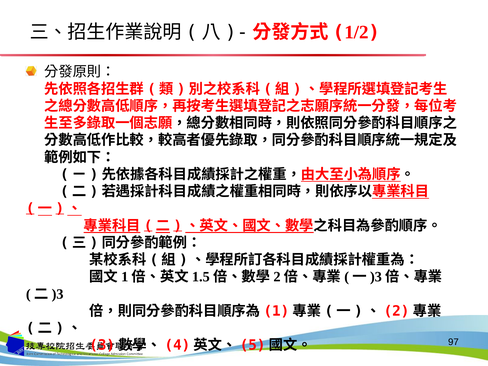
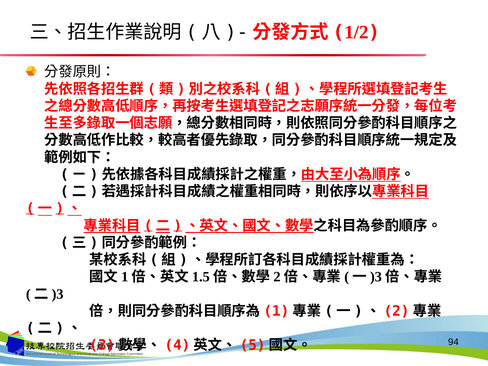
97: 97 -> 94 (453, 342)
